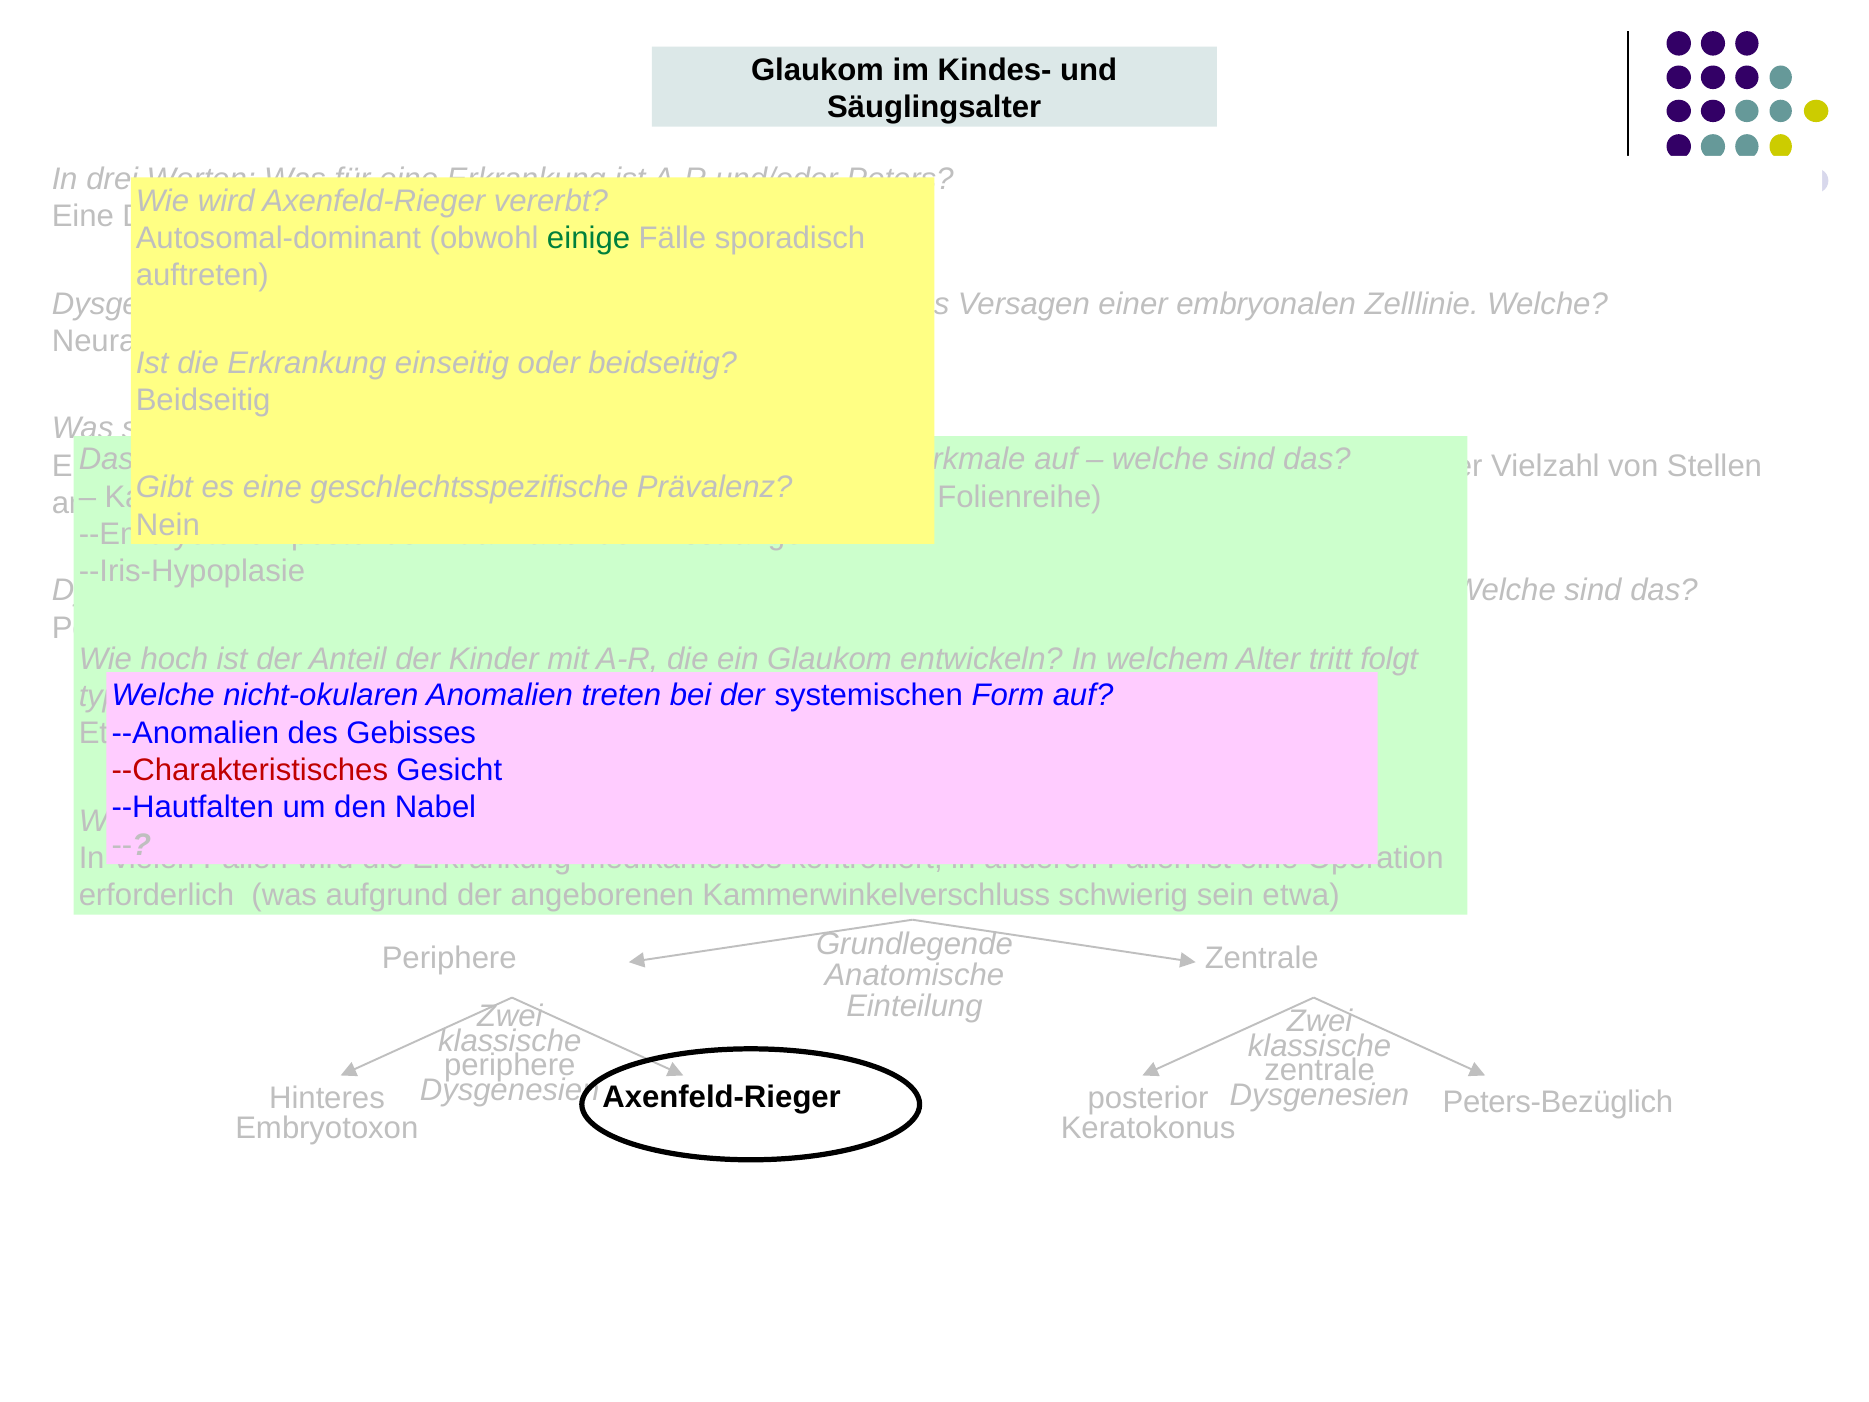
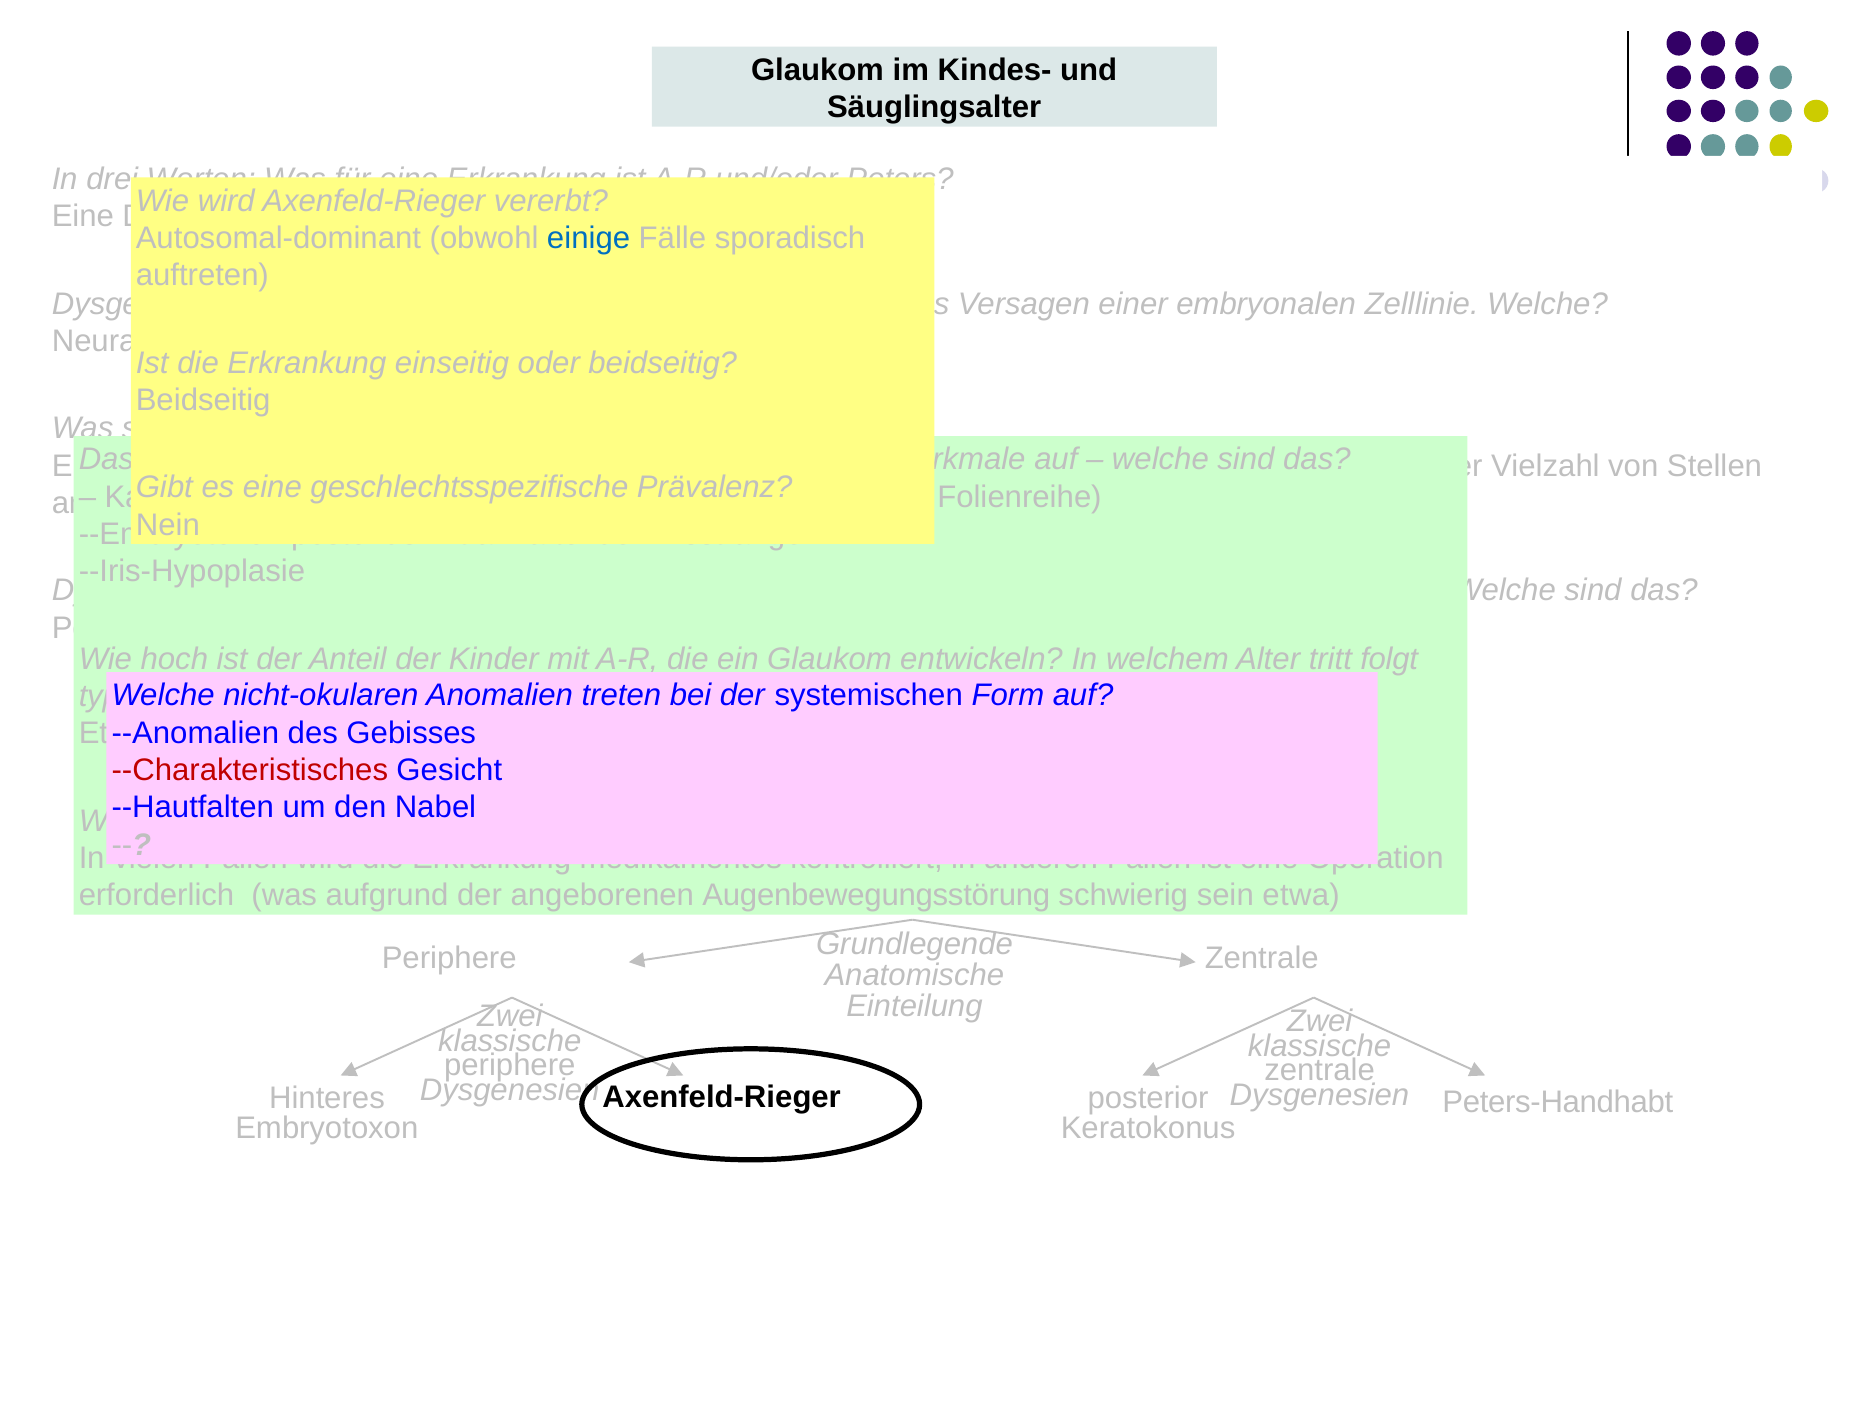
einige colour: green -> blue (589, 238)
Kammerwinkelverschluss: Kammerwinkelverschluss -> Augenbewegungsstörung (876, 896)
Peters-Bezüglich: Peters-Bezüglich -> Peters-Handhabt (1558, 1102)
